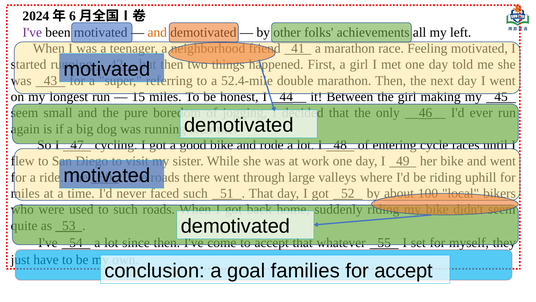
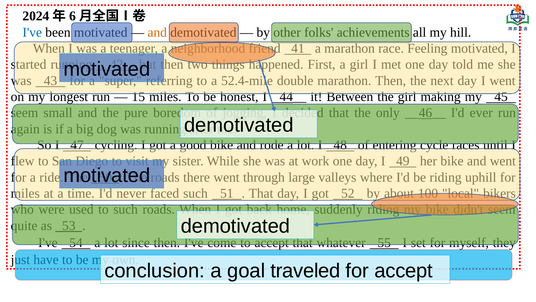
I've colour: purple -> blue (32, 32)
left: left -> hill (461, 32)
families: families -> traveled (305, 270)
